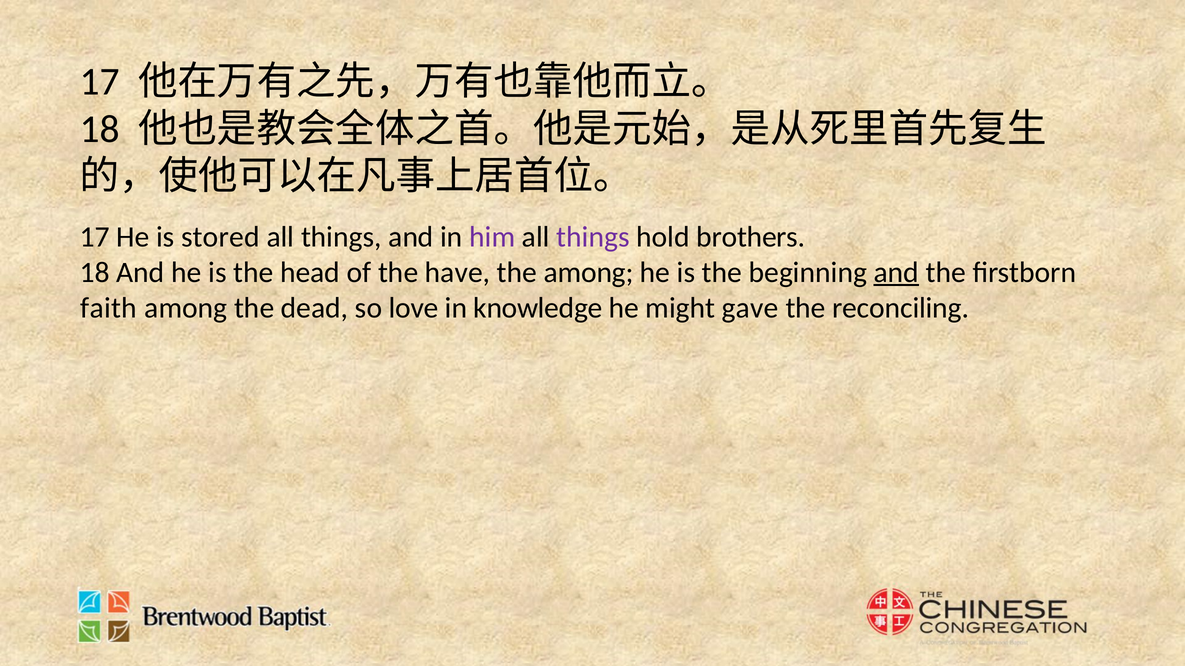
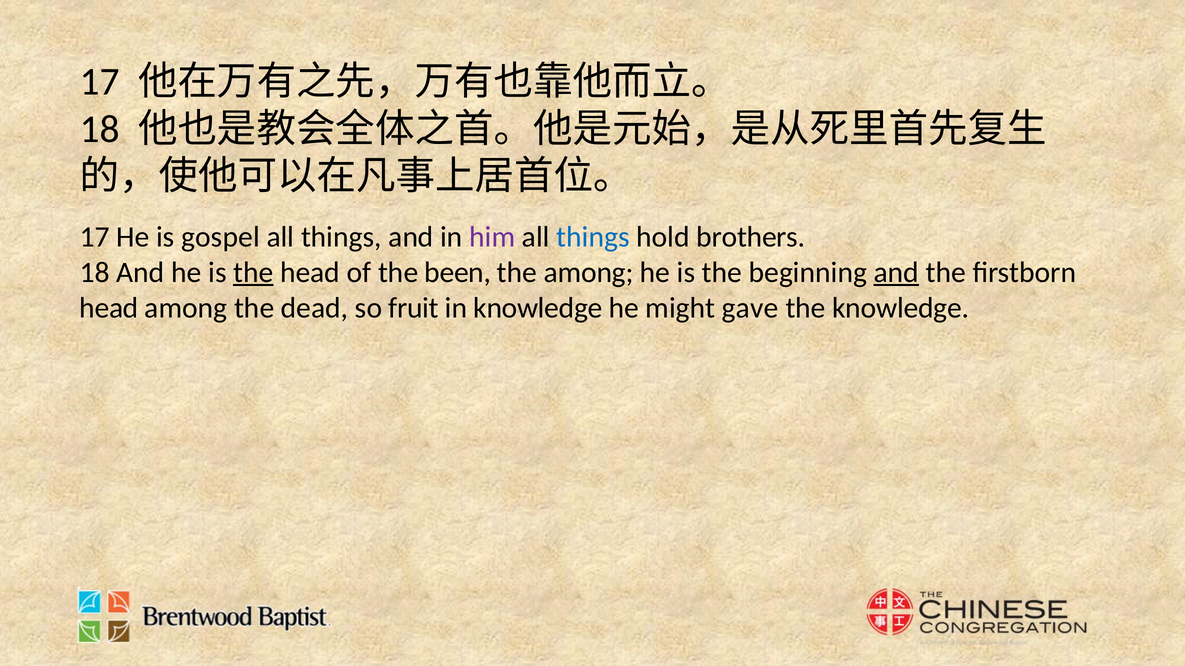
stored: stored -> gospel (220, 237)
things colour: purple -> blue (593, 237)
the underline: none -> present (253, 273)
have: have -> been (458, 273)
faith: faith -> head (109, 308)
love: love -> fruit (414, 308)
the reconciling: reconciling -> knowledge (901, 308)
